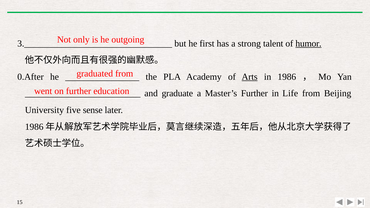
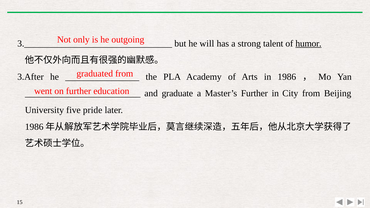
first: first -> will (207, 44)
0.After: 0.After -> 3.After (31, 77)
Arts underline: present -> none (250, 77)
Life: Life -> City (290, 93)
sense: sense -> pride (93, 110)
